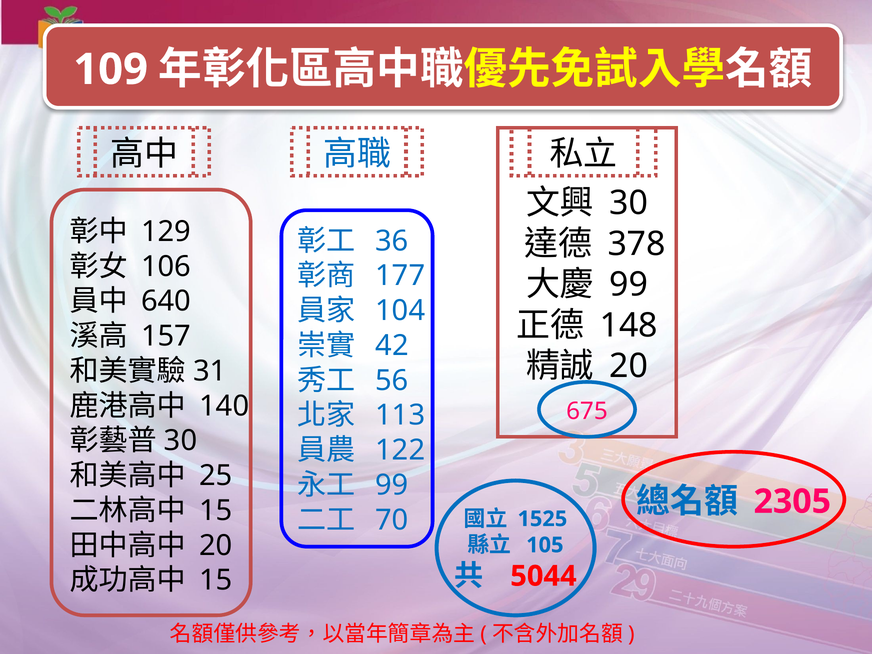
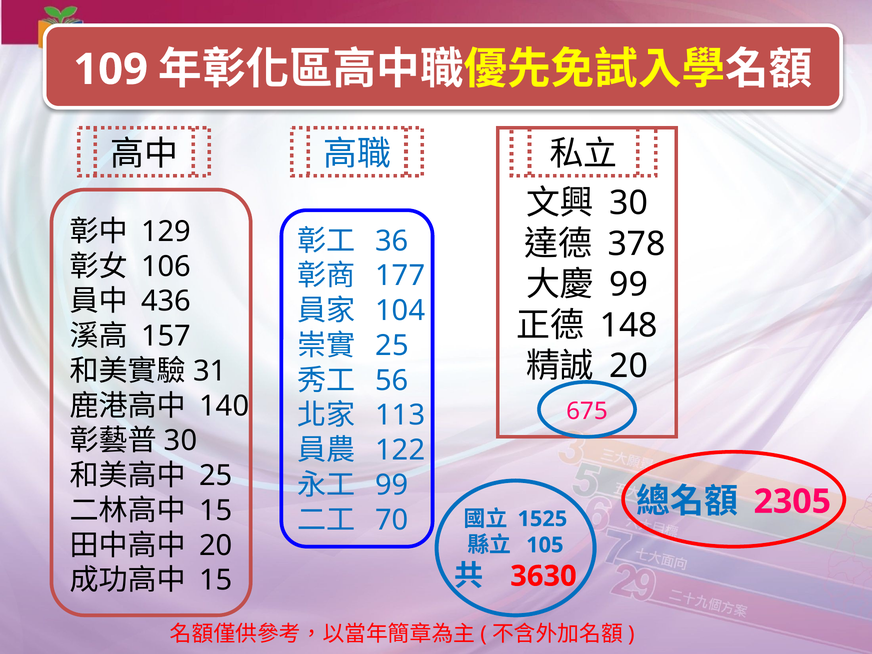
640: 640 -> 436 (166, 301)
42: 42 -> 25 (392, 346)
5044: 5044 -> 3630 (543, 576)
